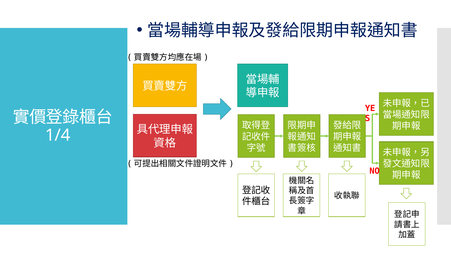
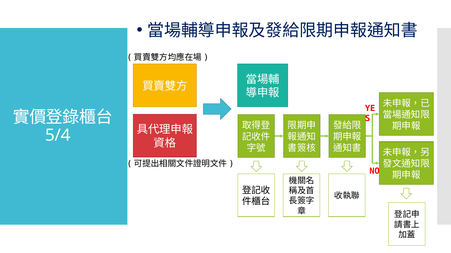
1/4: 1/4 -> 5/4 (58, 136)
